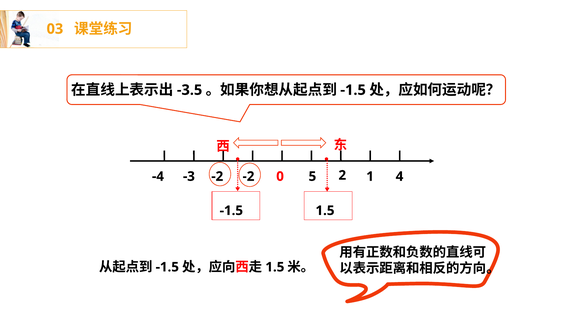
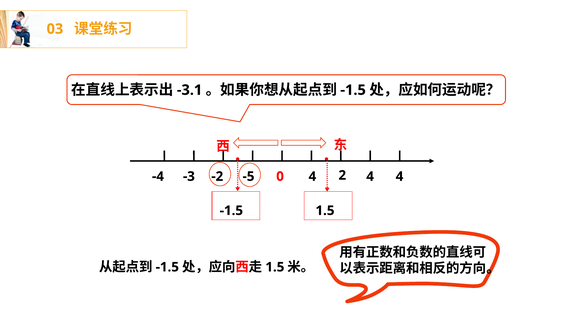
-3.5: -3.5 -> -3.1 (190, 90)
-2: -2 -> -5 (248, 176)
0 5: 5 -> 4 (312, 176)
2 1: 1 -> 4 (370, 176)
